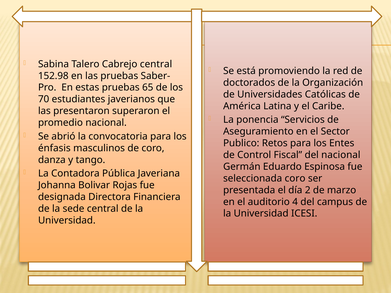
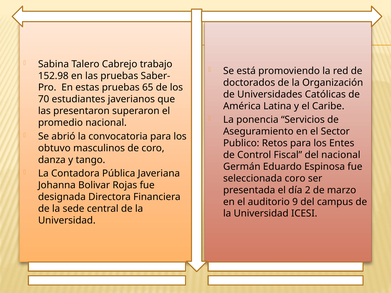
Cabrejo central: central -> trabajo (156, 64)
énfasis: énfasis -> obtuvo (54, 148)
4: 4 -> 9 (295, 202)
